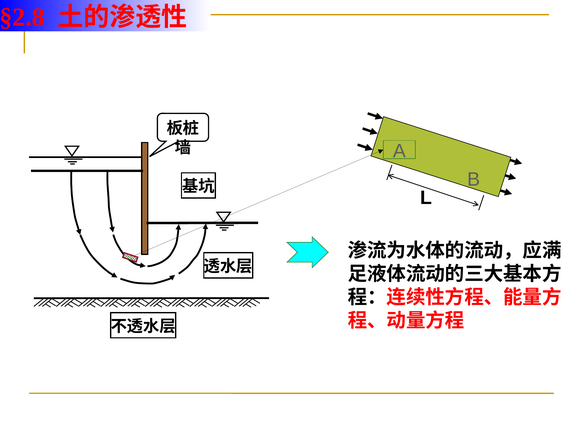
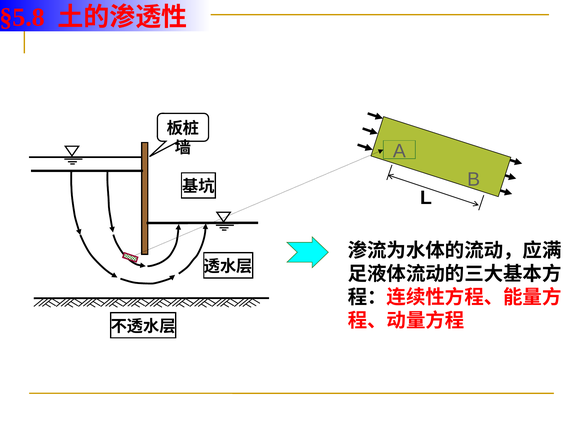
§2.8: §2.8 -> §5.8 (22, 17)
